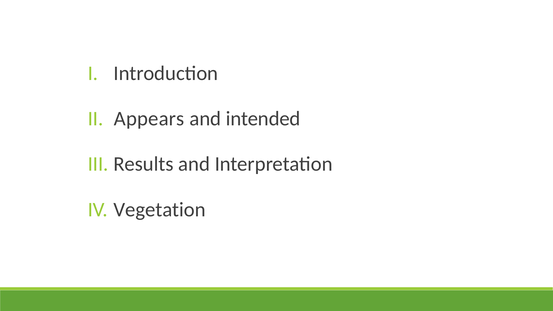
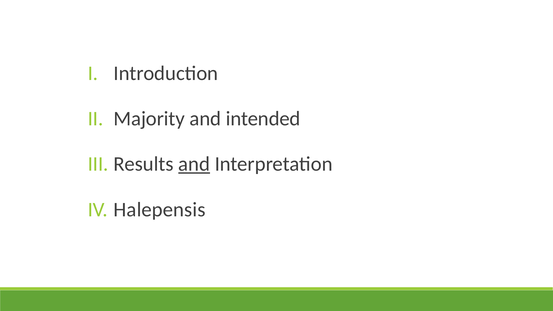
Appears: Appears -> Majority (149, 119)
and underline: none -> present (194, 164)
Vegetation: Vegetation -> Halepensis (160, 210)
